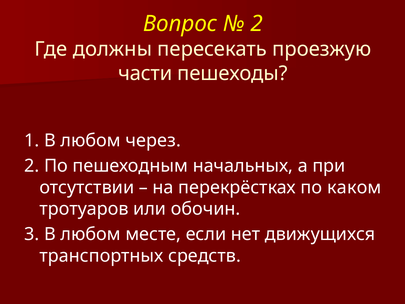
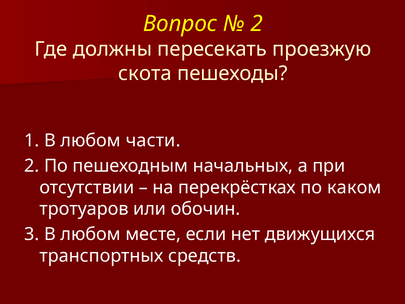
части: части -> скота (145, 73)
через: через -> части (153, 140)
